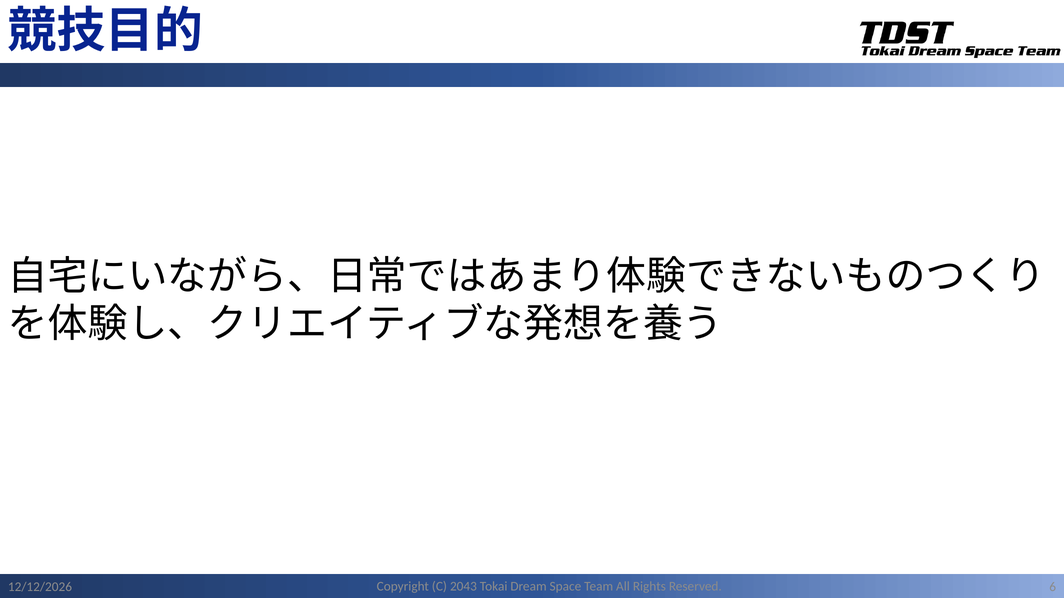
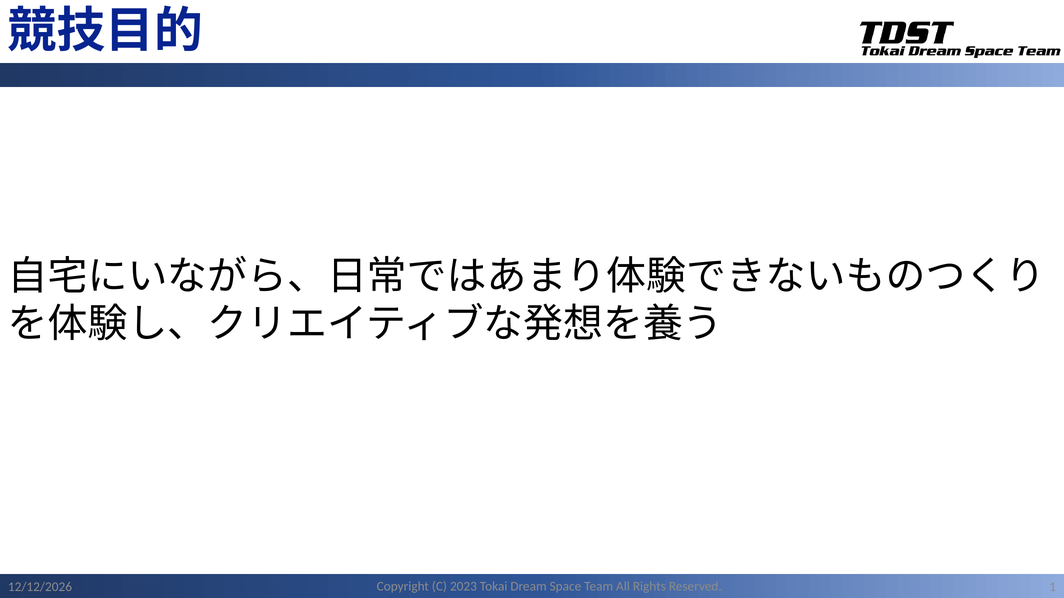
2043: 2043 -> 2023 (463, 587)
6: 6 -> 1 (1053, 587)
